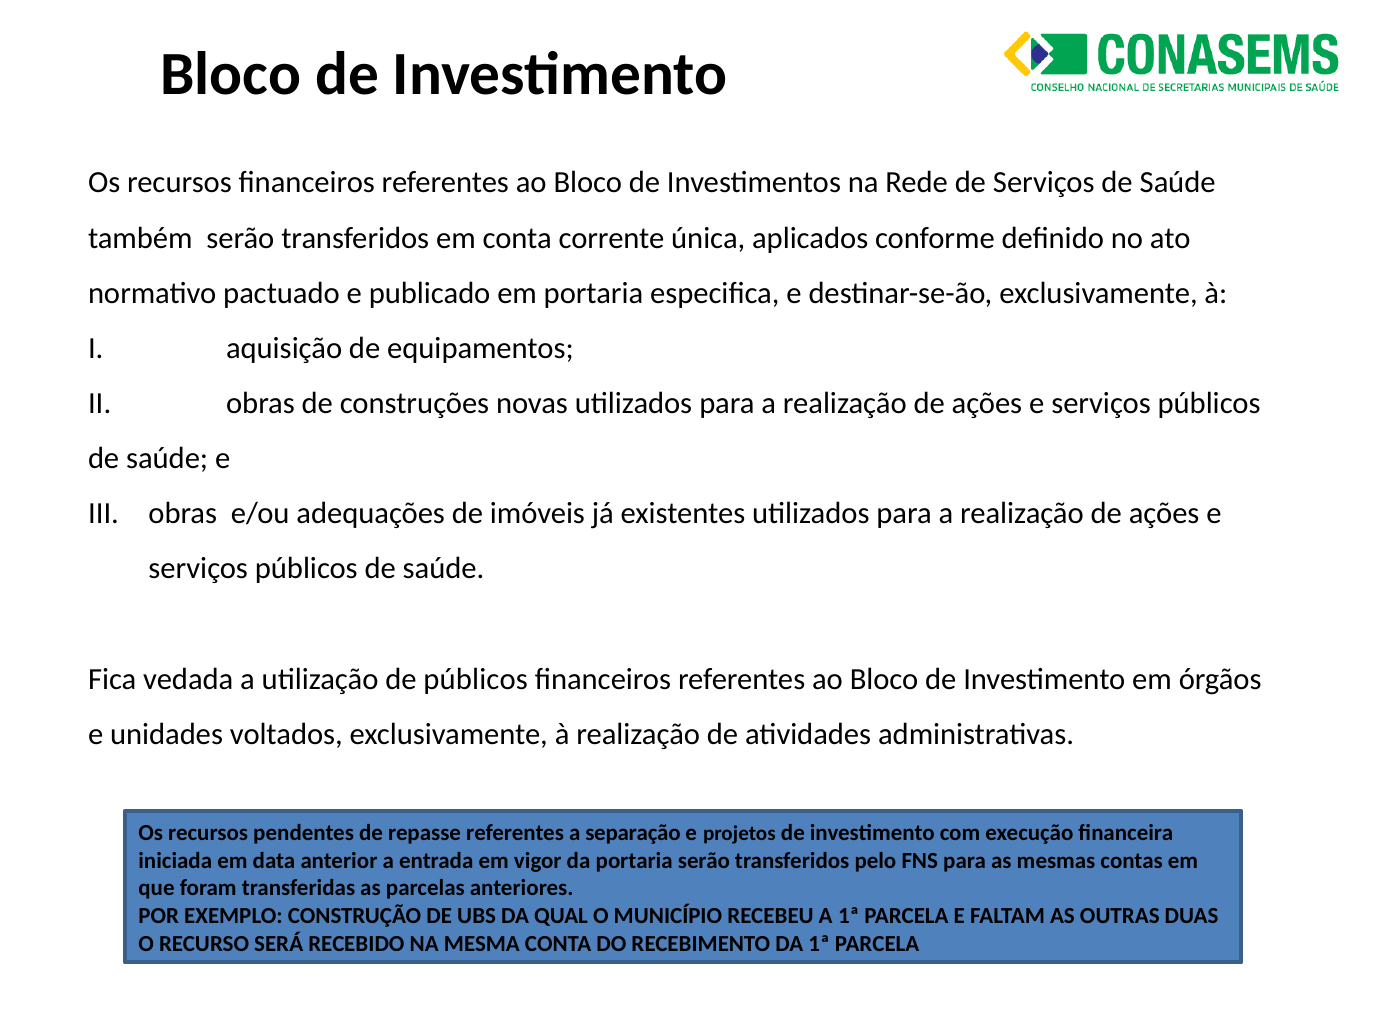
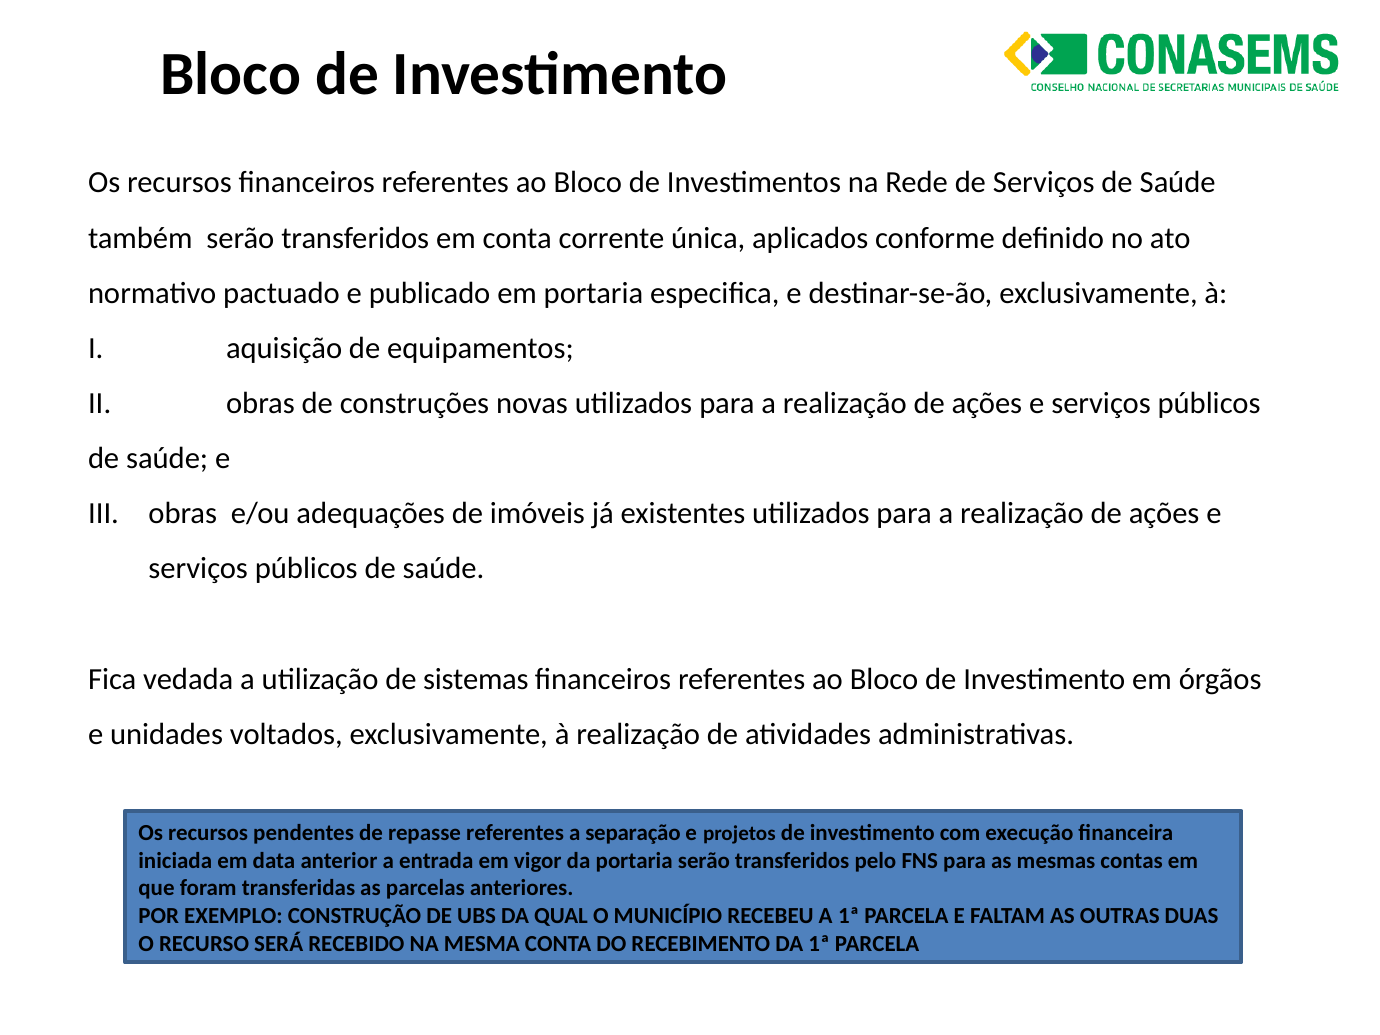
de públicos: públicos -> sistemas (476, 679)
